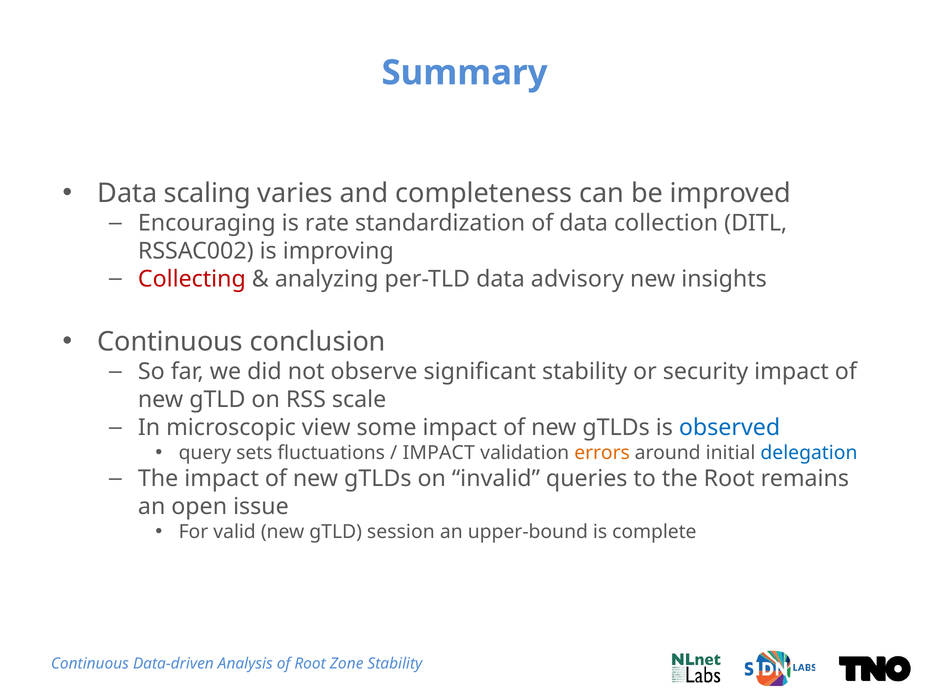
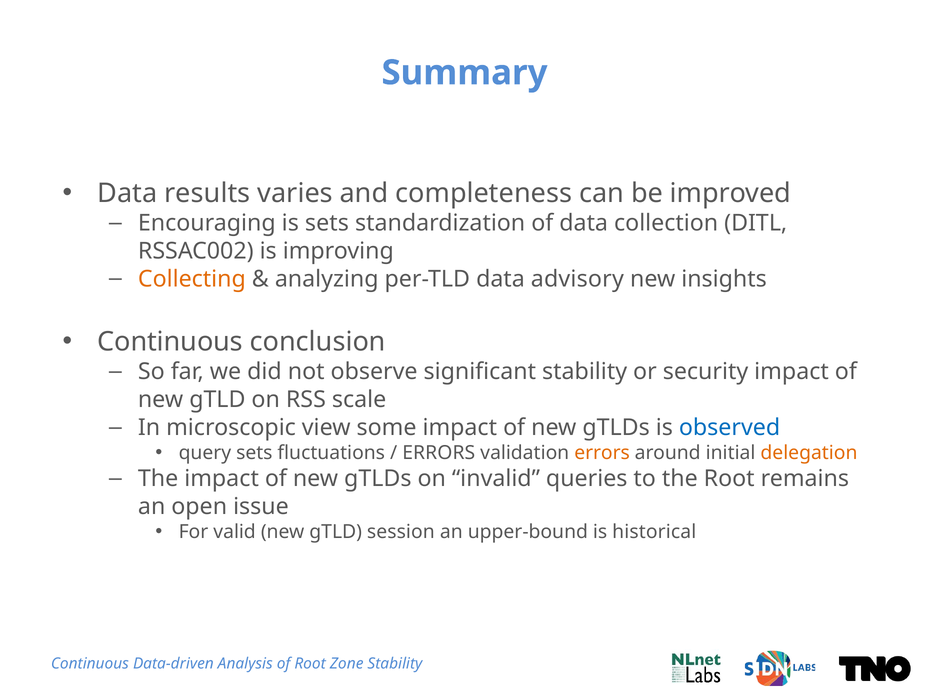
scaling: scaling -> results (207, 193)
is rate: rate -> sets (327, 223)
Collecting colour: red -> orange (192, 279)
IMPACT: IMPACT -> ERRORS (439, 453)
delegation colour: blue -> orange (809, 453)
complete: complete -> historical (654, 532)
